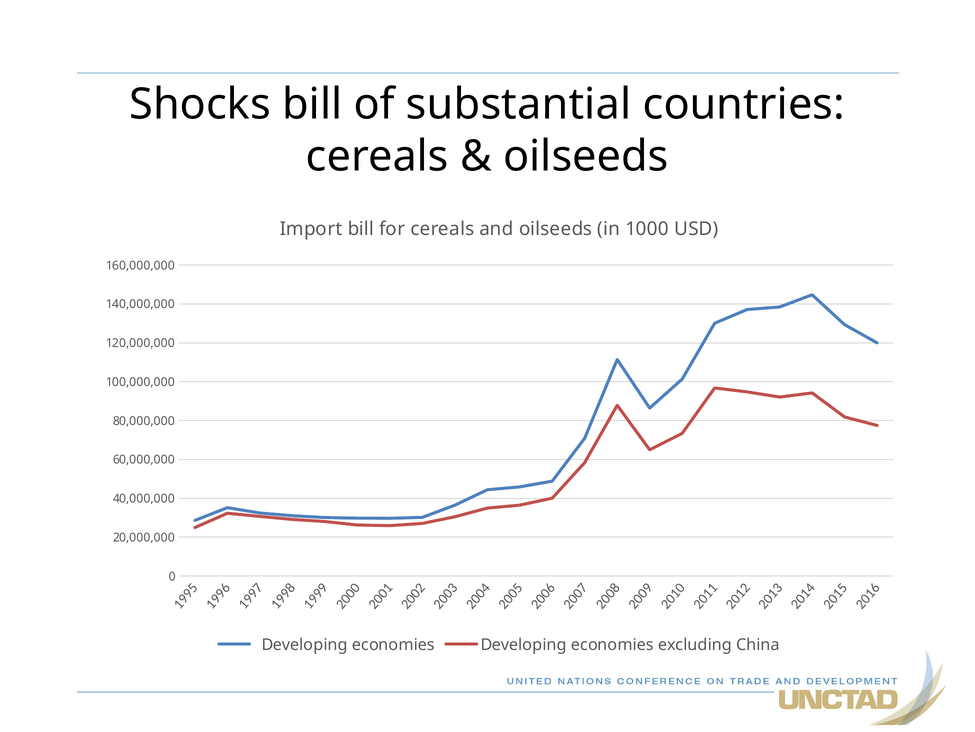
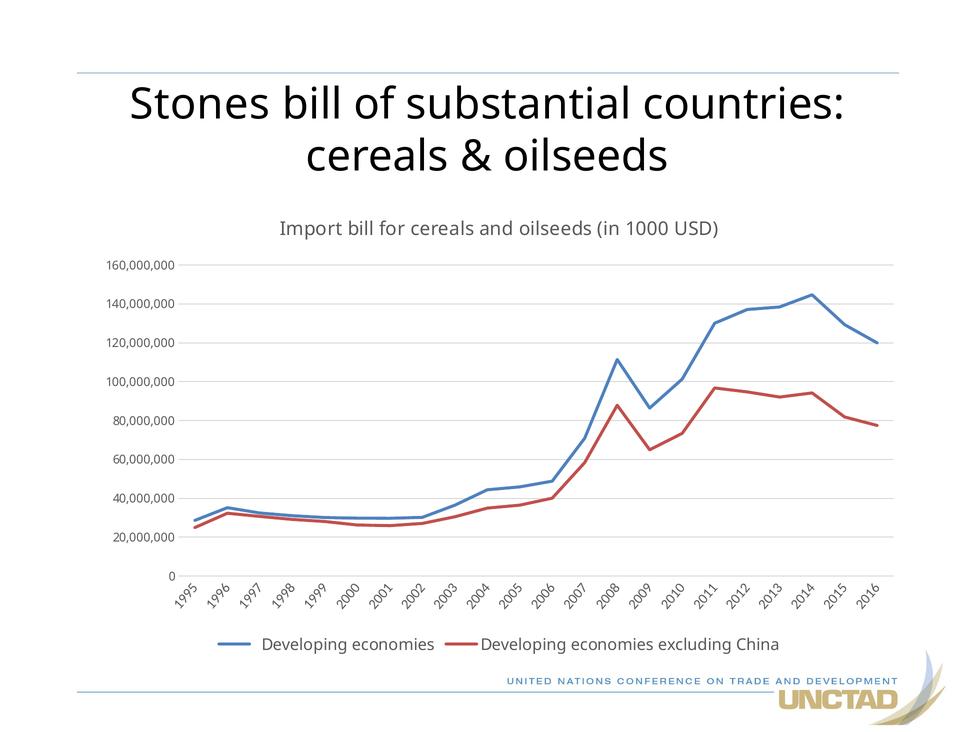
Shocks: Shocks -> Stones (200, 104)
